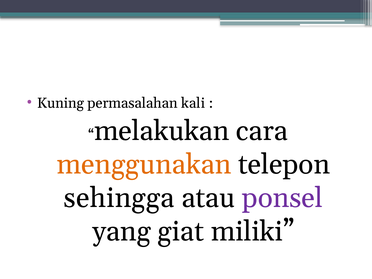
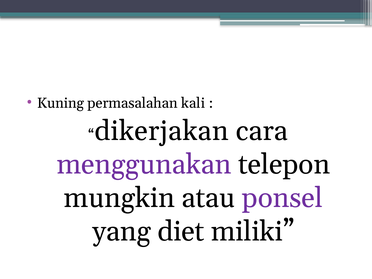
melakukan: melakukan -> dikerjakan (161, 131)
menggunakan colour: orange -> purple (144, 164)
sehingga: sehingga -> mungkin (119, 198)
giat: giat -> diet (181, 231)
